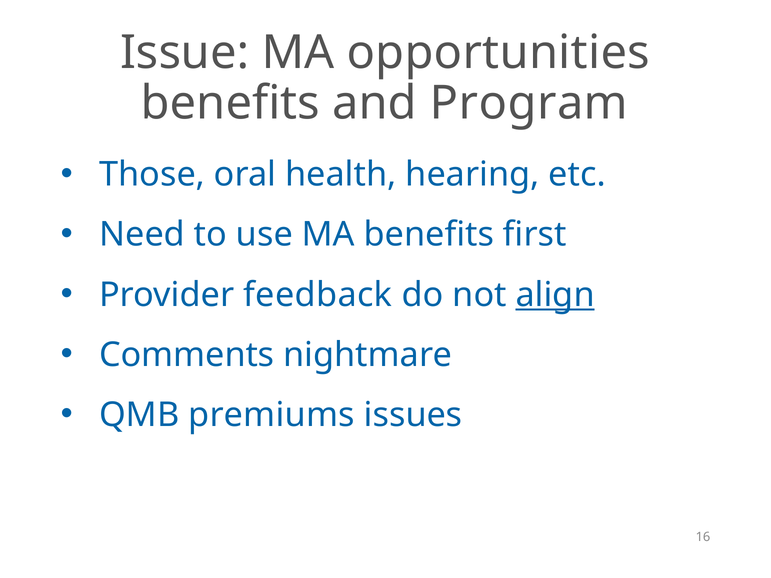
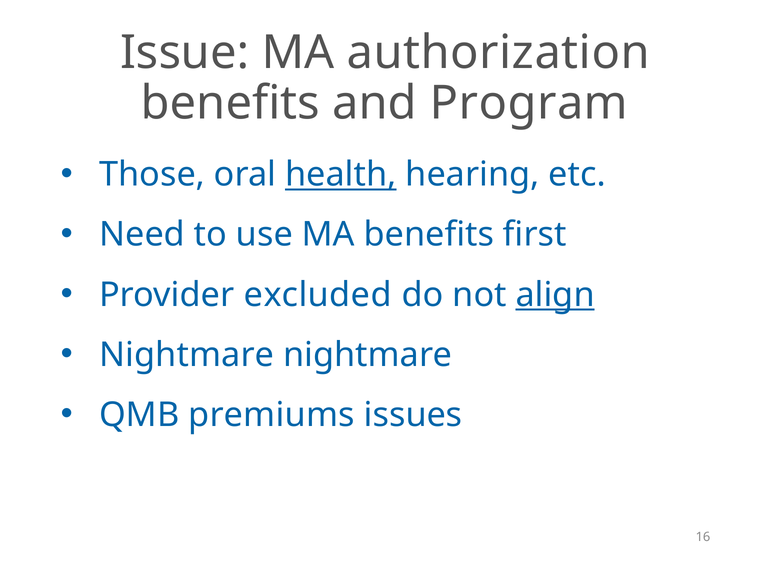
opportunities: opportunities -> authorization (498, 53)
health underline: none -> present (341, 175)
feedback: feedback -> excluded (318, 295)
Comments: Comments -> Nightmare (187, 355)
